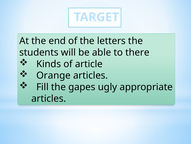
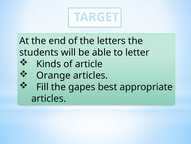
there: there -> letter (137, 52)
ugly: ugly -> best (108, 87)
